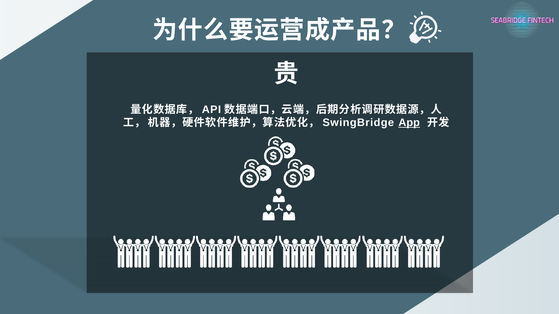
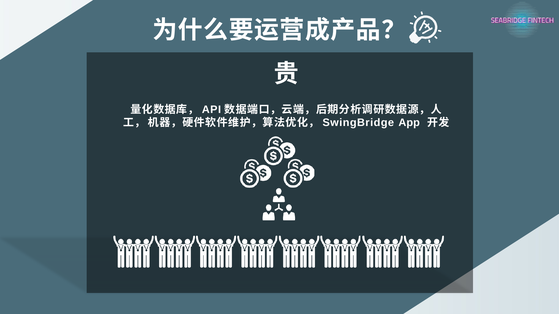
App underline: present -> none (409, 123)
